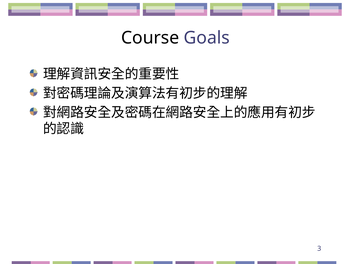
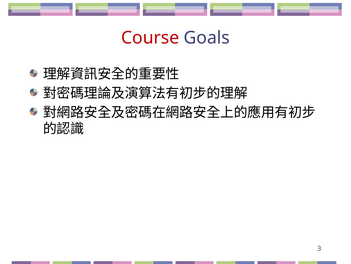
Course colour: black -> red (150, 38)
